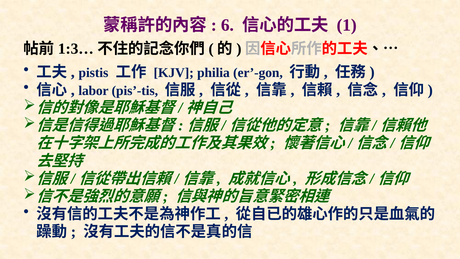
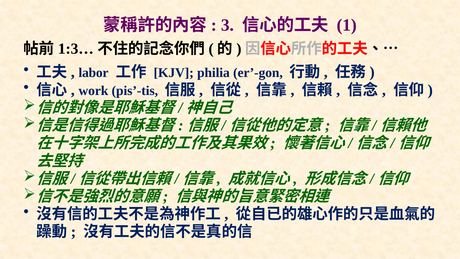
6: 6 -> 3 (227, 25)
pistis: pistis -> labor (94, 73)
labor: labor -> work (93, 91)
